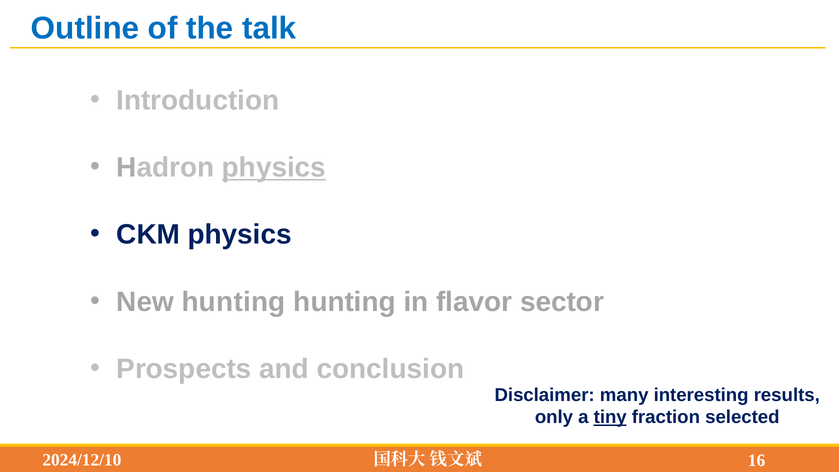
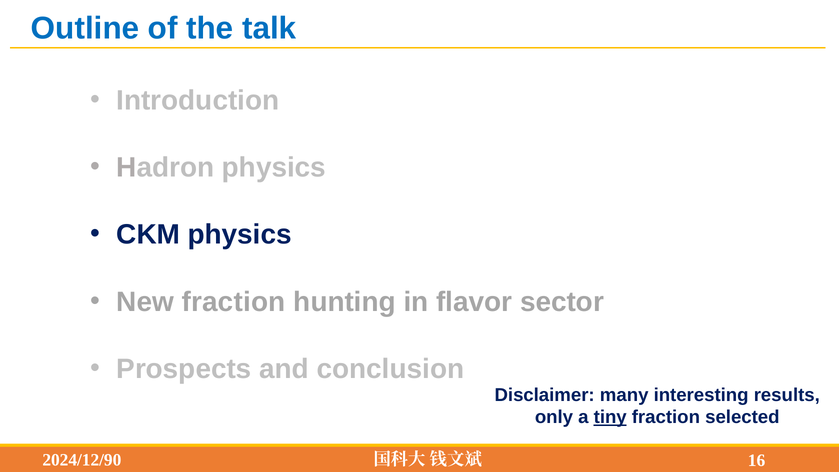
physics underline: present -> none (274, 168)
New hunting: hunting -> fraction (234, 302)
2024/12/10: 2024/12/10 -> 2024/12/90 (82, 460)
